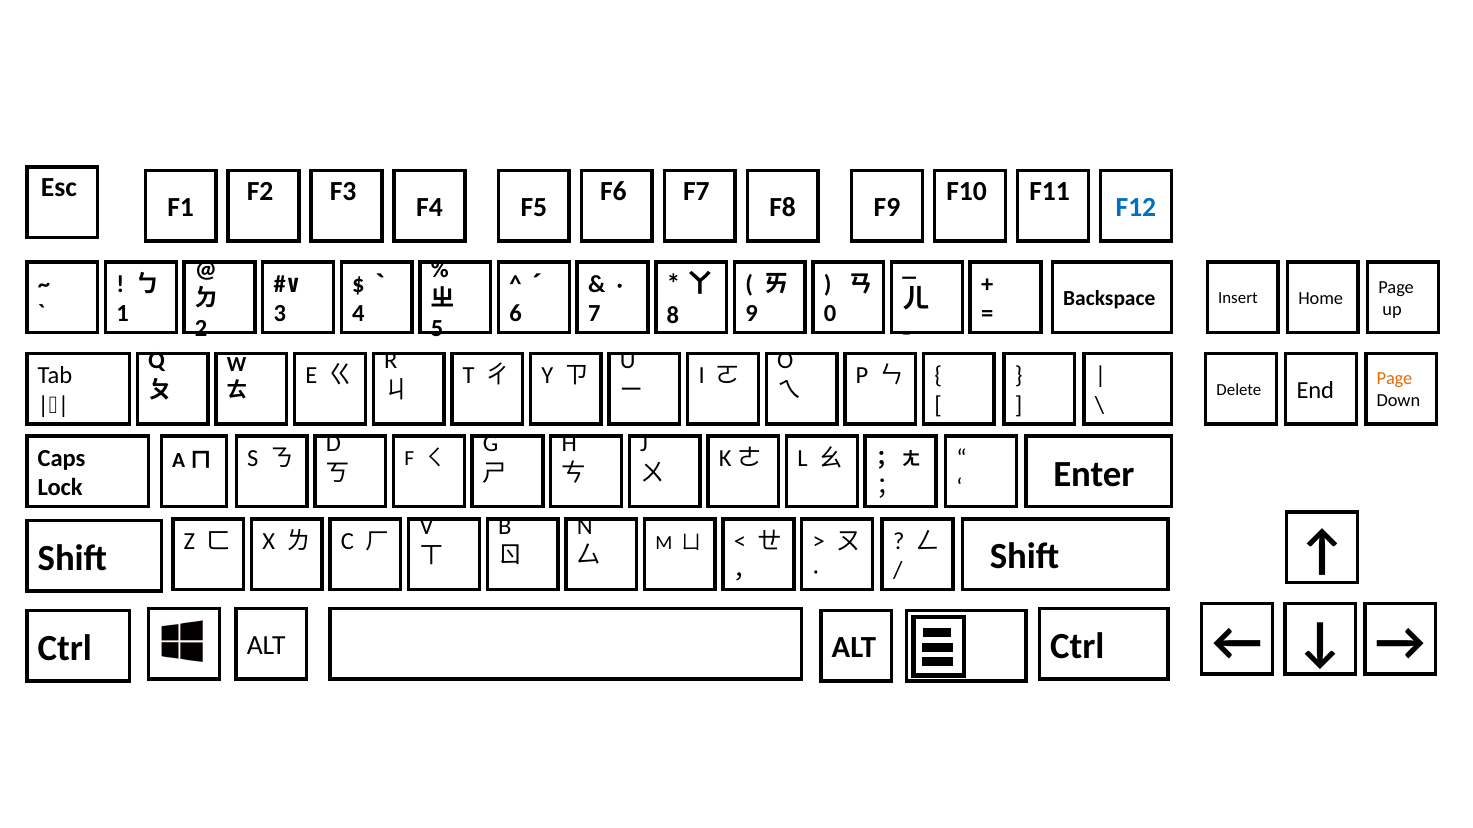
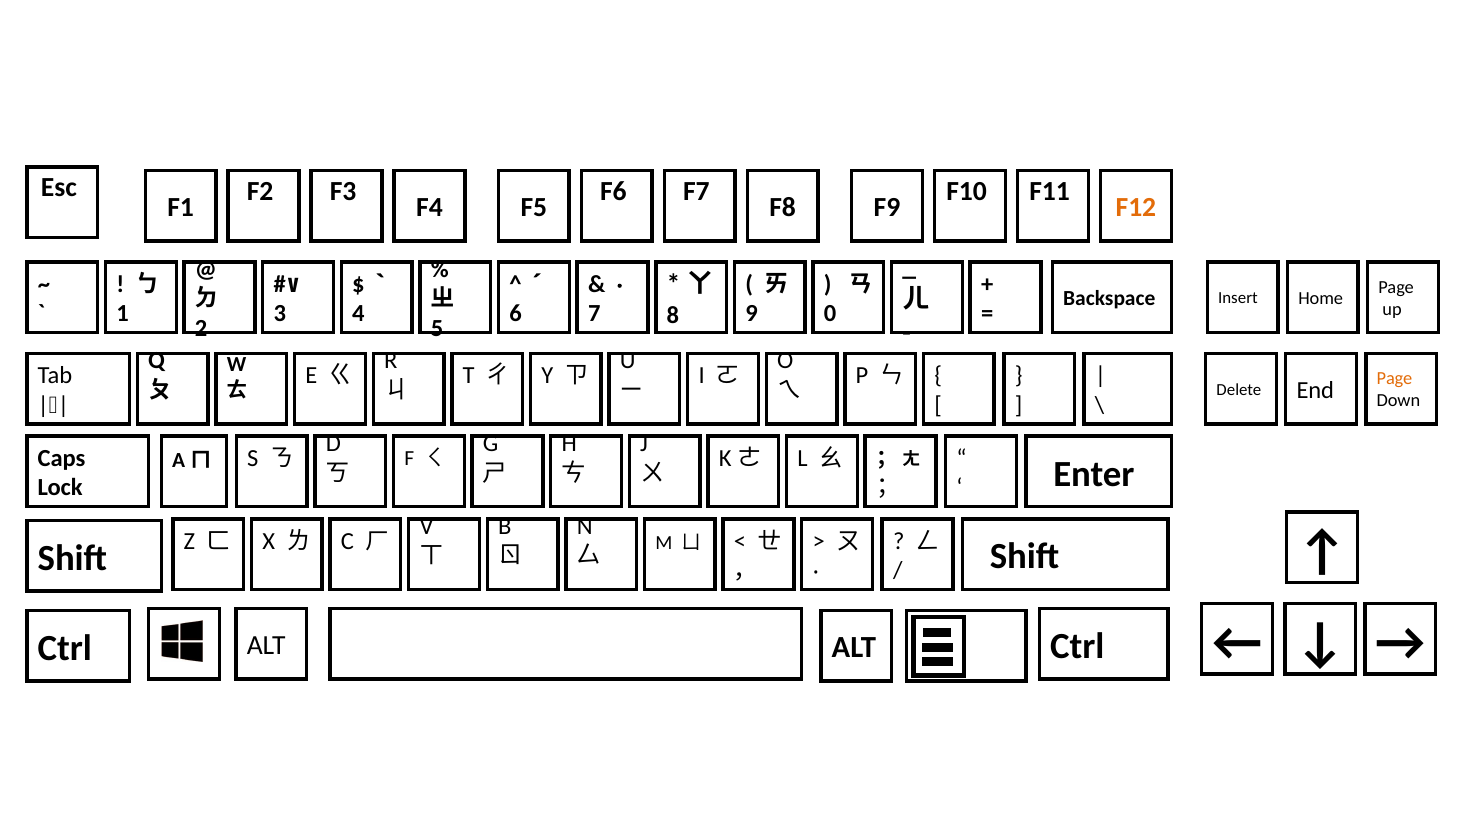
F12 colour: blue -> orange (1136, 208)
